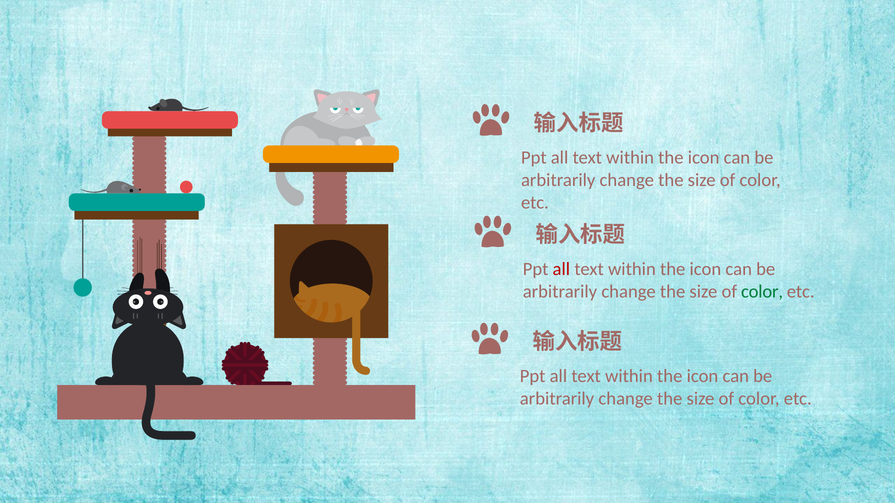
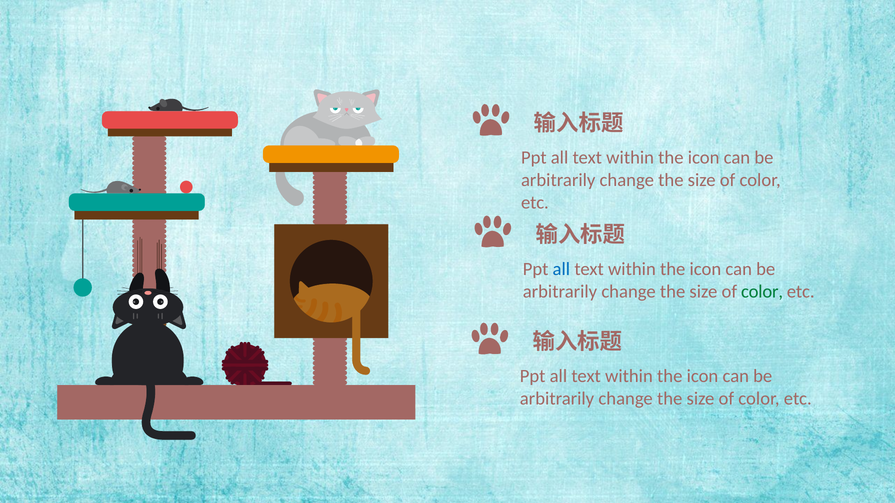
all colour: red -> blue (561, 269)
